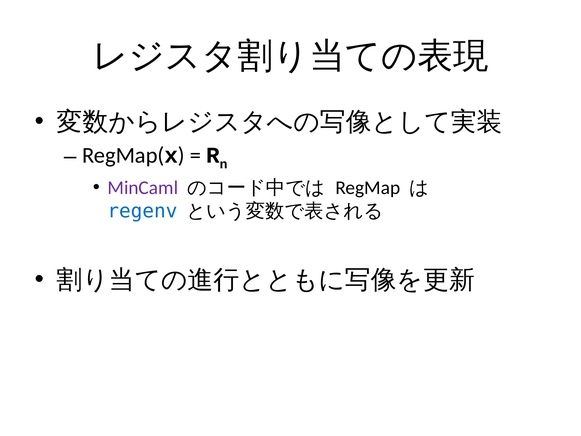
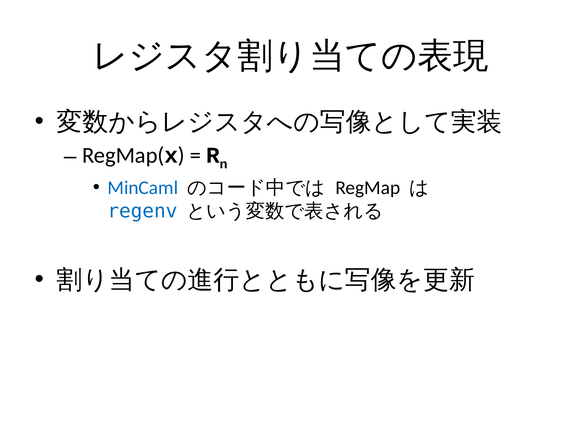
MinCaml colour: purple -> blue (143, 188)
